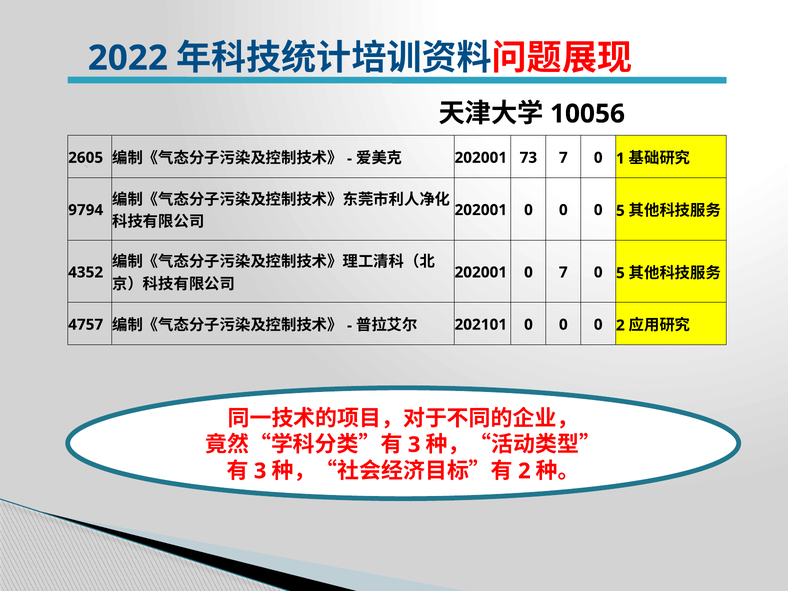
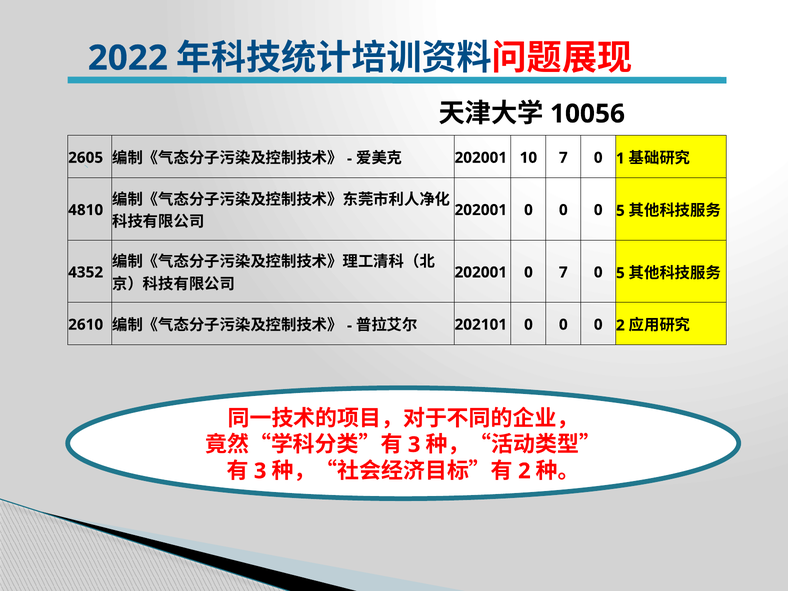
73: 73 -> 10 (528, 158)
9794: 9794 -> 4810 (86, 210)
4757: 4757 -> 2610 (86, 325)
